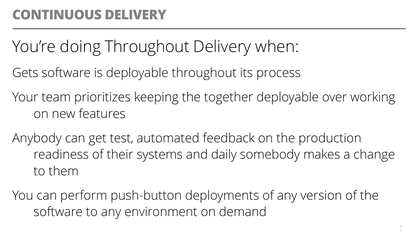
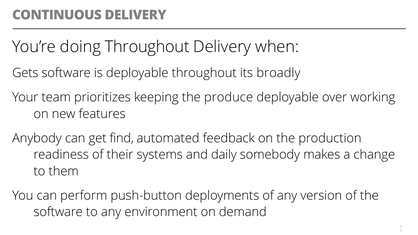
process: process -> broadly (278, 73)
together: together -> produce (229, 97)
test: test -> find (122, 138)
